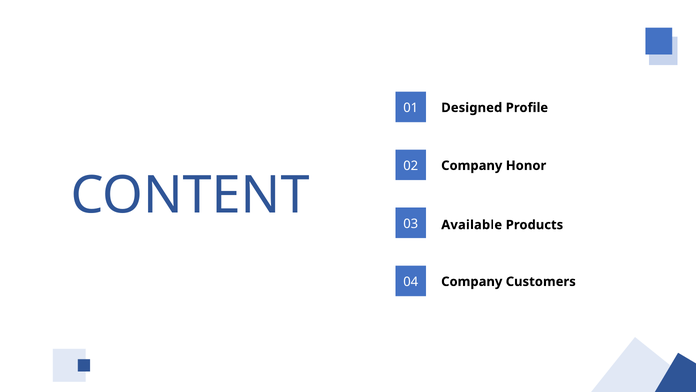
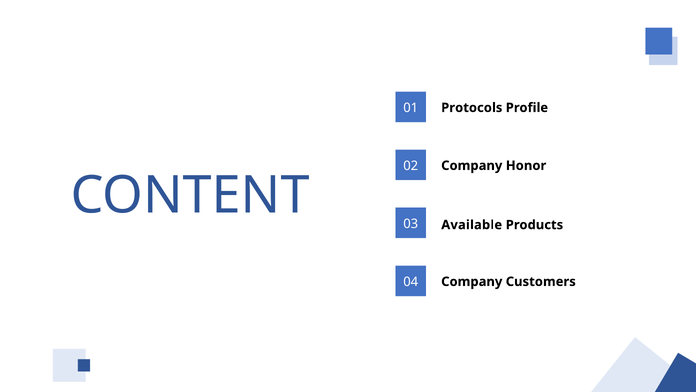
Designed: Designed -> Protocols (472, 108)
